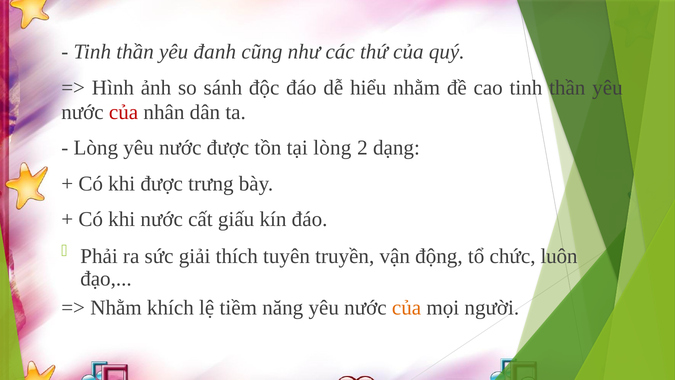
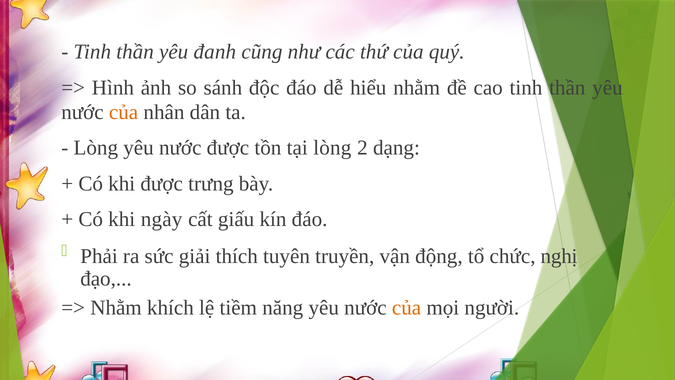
của colour: red -> orange (124, 112)
khi nước: nước -> ngày (162, 219)
luôn: luôn -> nghị (559, 256)
